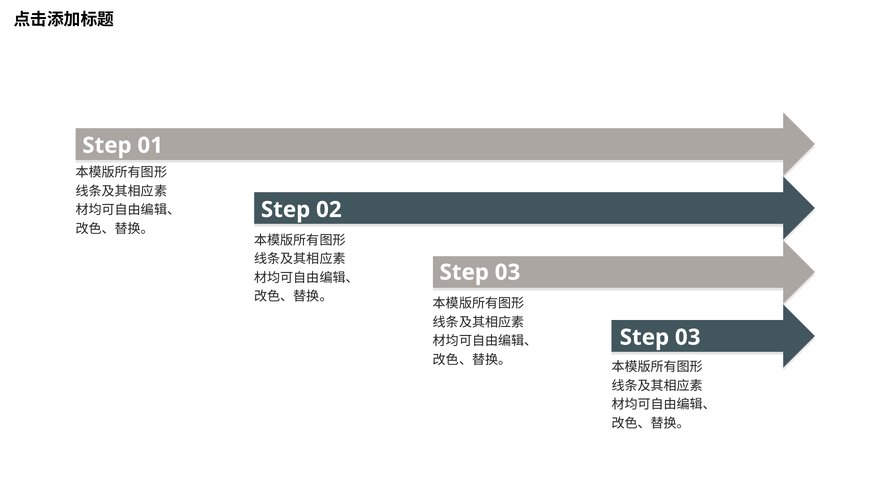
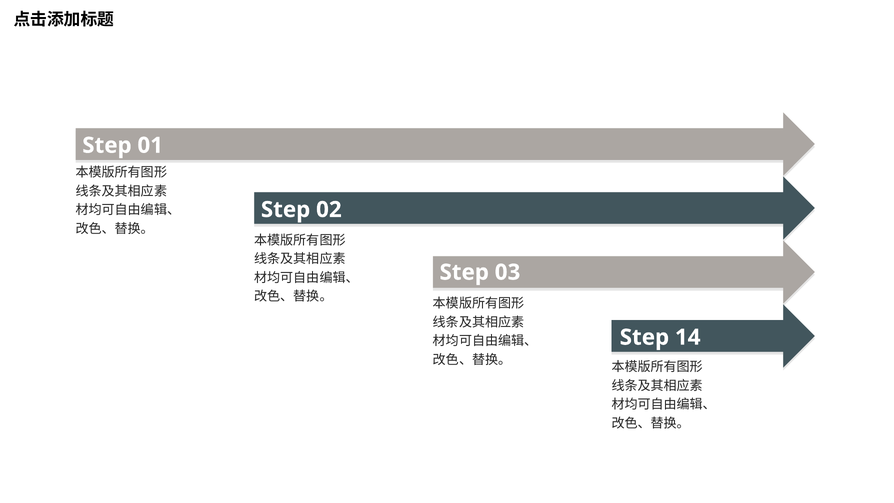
03: 03 -> 14 (688, 337)
